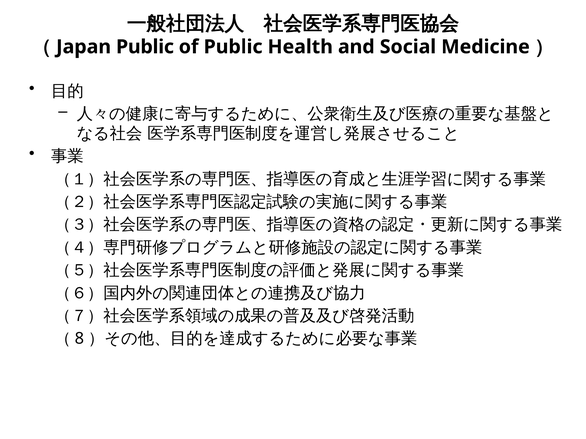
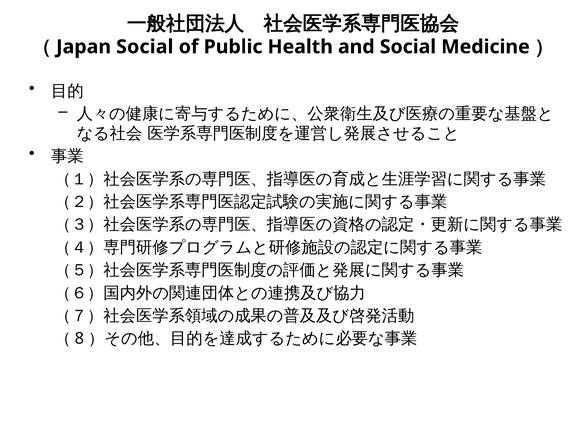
Public: Public -> Social (145, 47)
